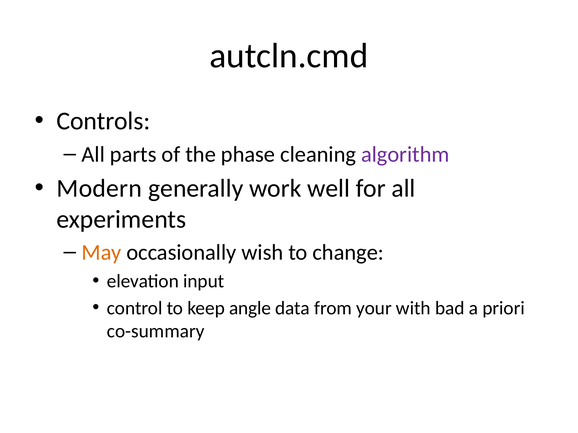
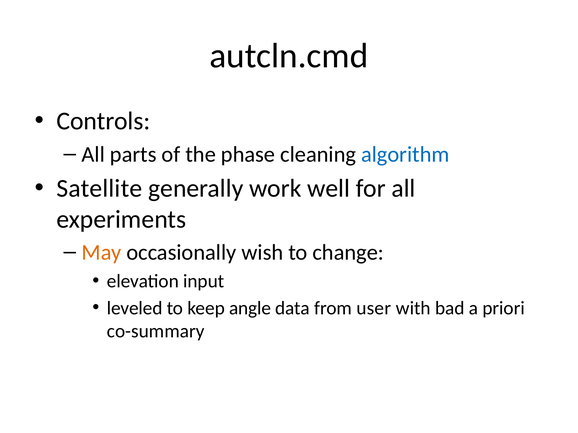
algorithm colour: purple -> blue (405, 154)
Modern: Modern -> Satellite (99, 189)
control: control -> leveled (135, 308)
your: your -> user (374, 308)
